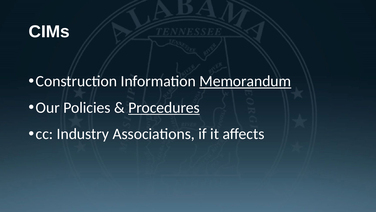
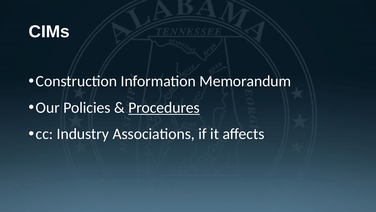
Memorandum underline: present -> none (245, 81)
